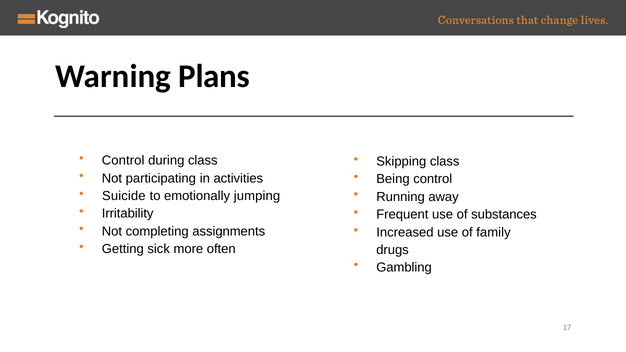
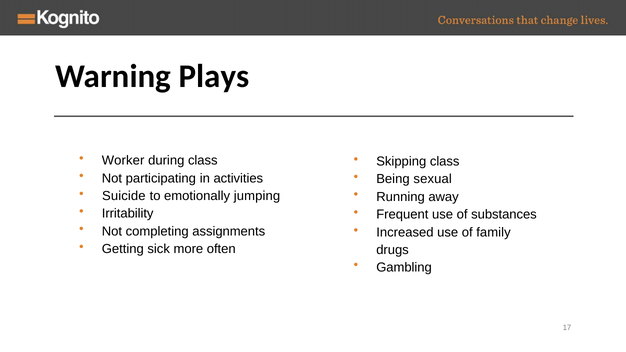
Plans: Plans -> Plays (214, 76)
Control: Control -> Worker (123, 161)
Being control: control -> sexual (433, 179)
